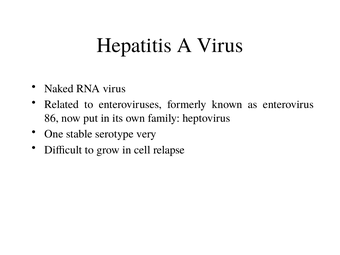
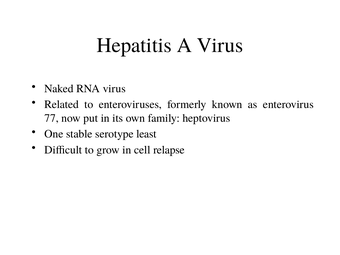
86: 86 -> 77 (52, 118)
very: very -> least (146, 134)
